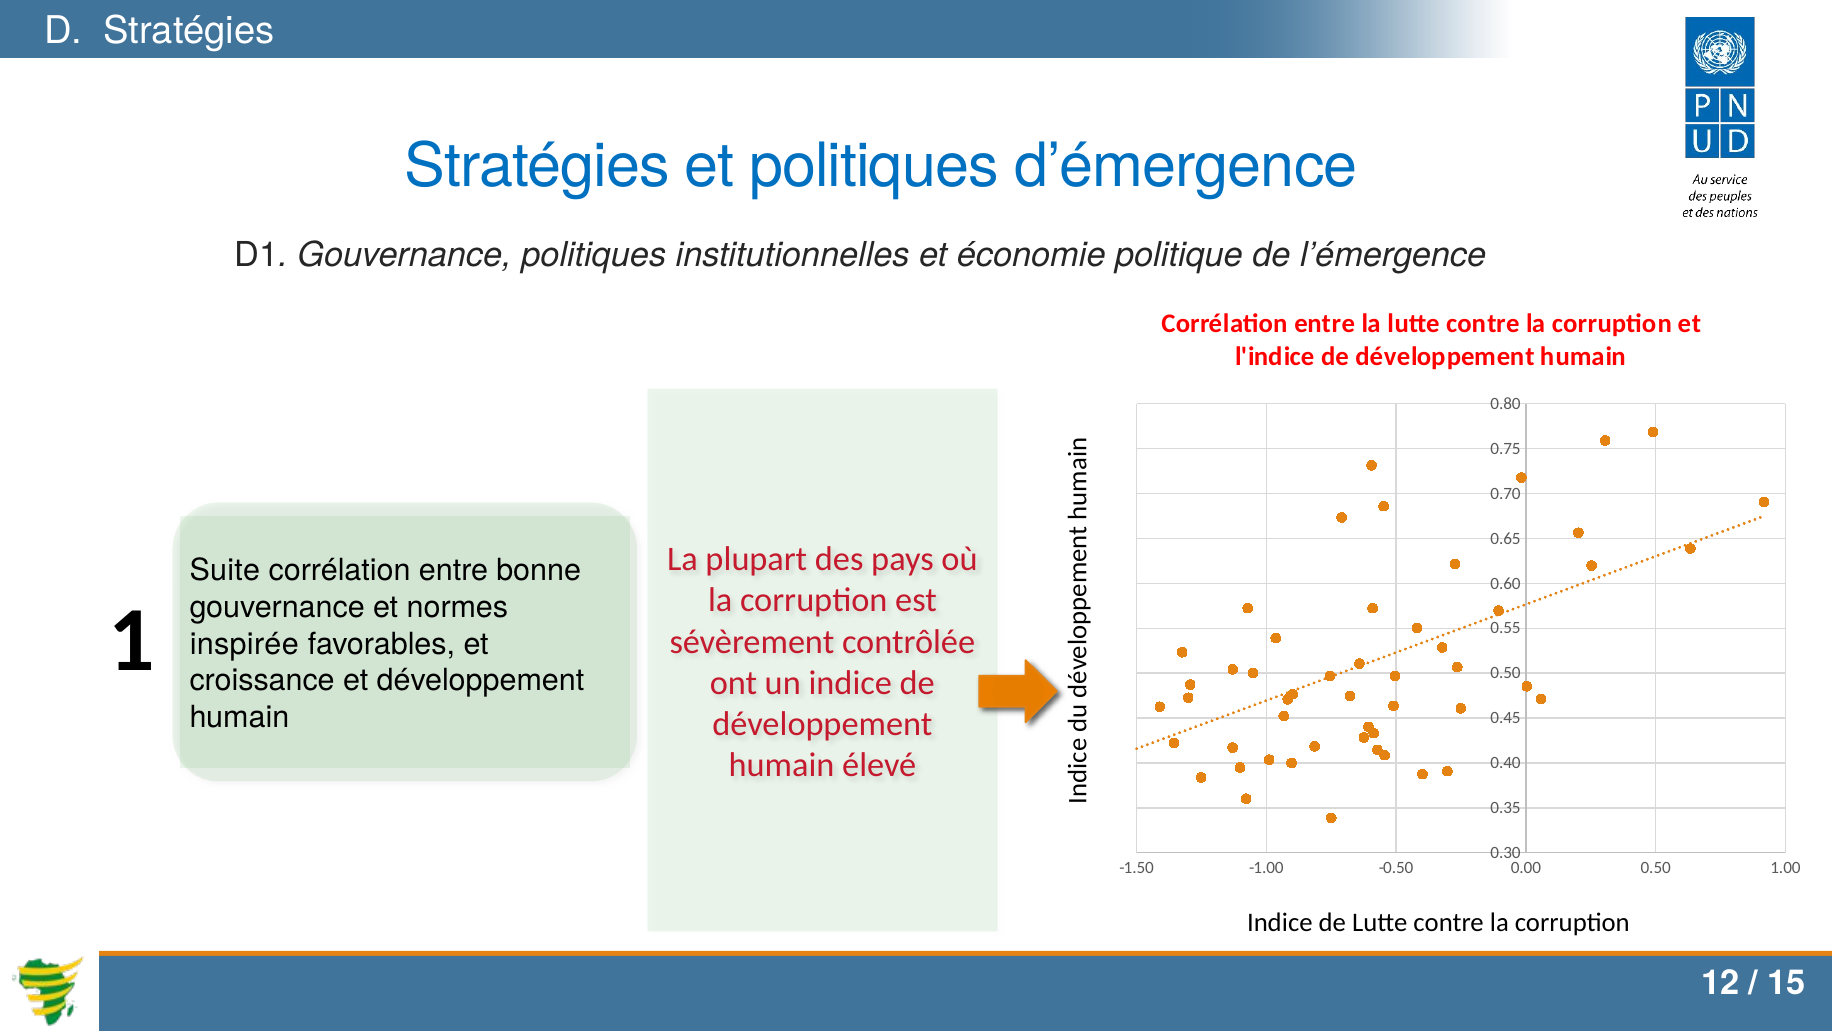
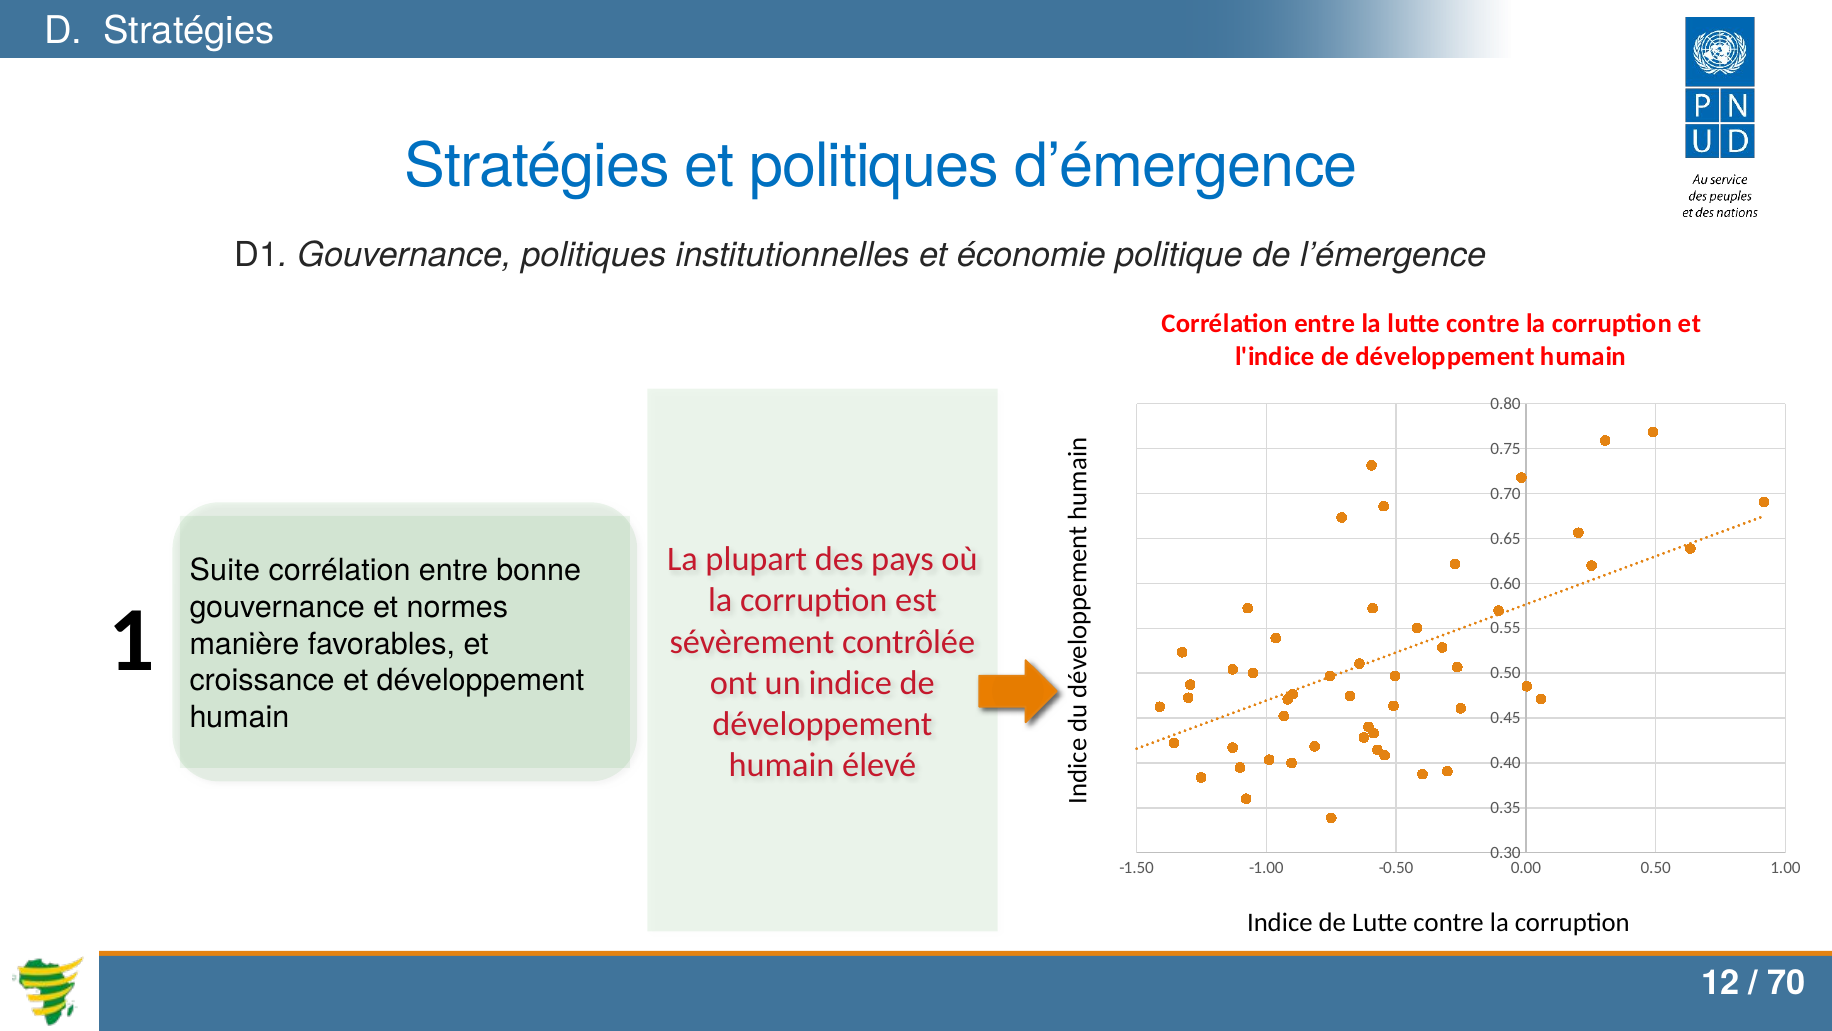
inspirée: inspirée -> manière (244, 644)
15: 15 -> 70 (1787, 983)
